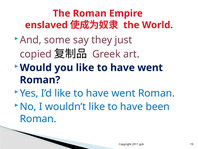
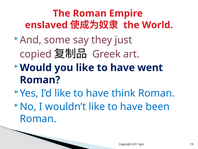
went: went -> think (123, 93)
